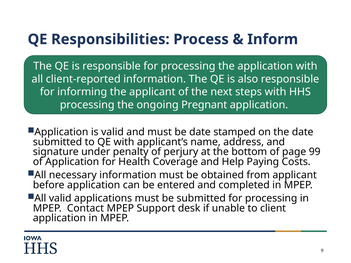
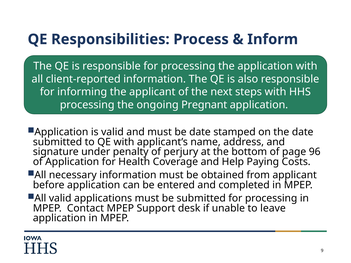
99: 99 -> 96 (315, 152)
client: client -> leave (273, 208)
